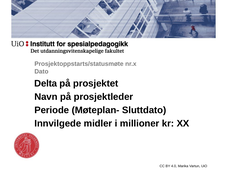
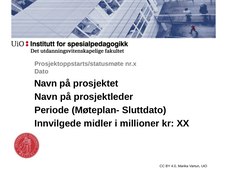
Delta: Delta -> Navn (46, 83)
